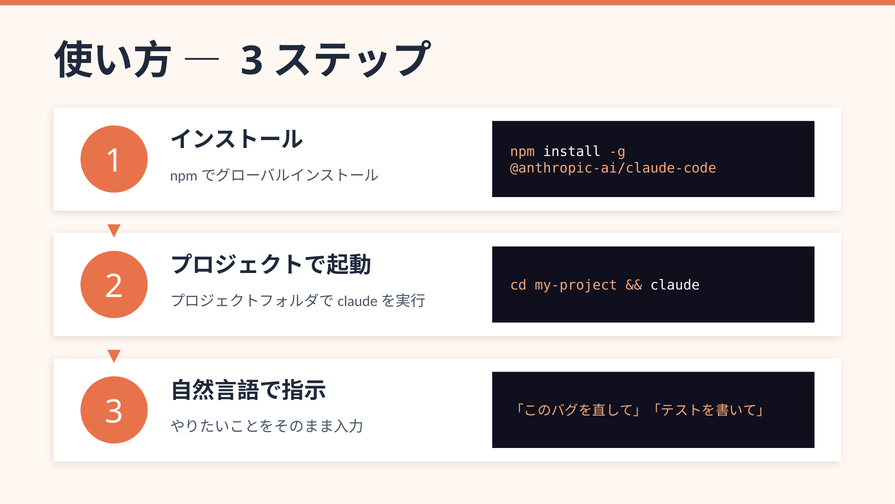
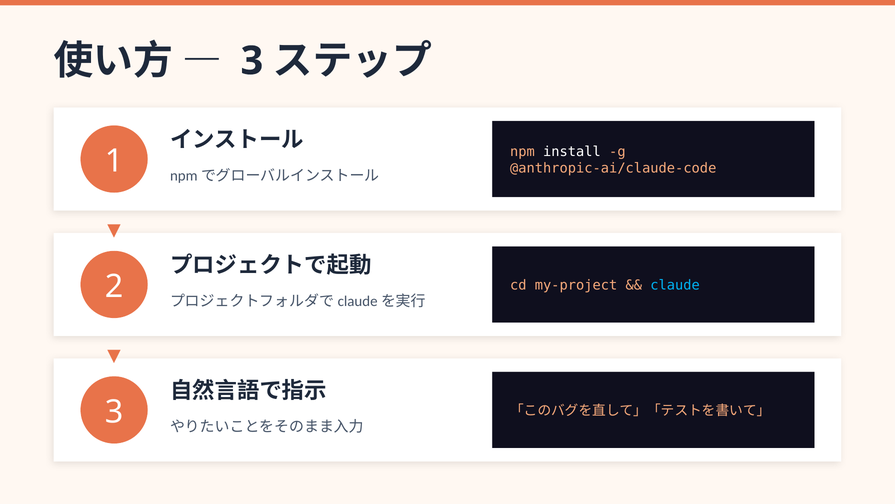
claude colour: white -> light blue (675, 285)
